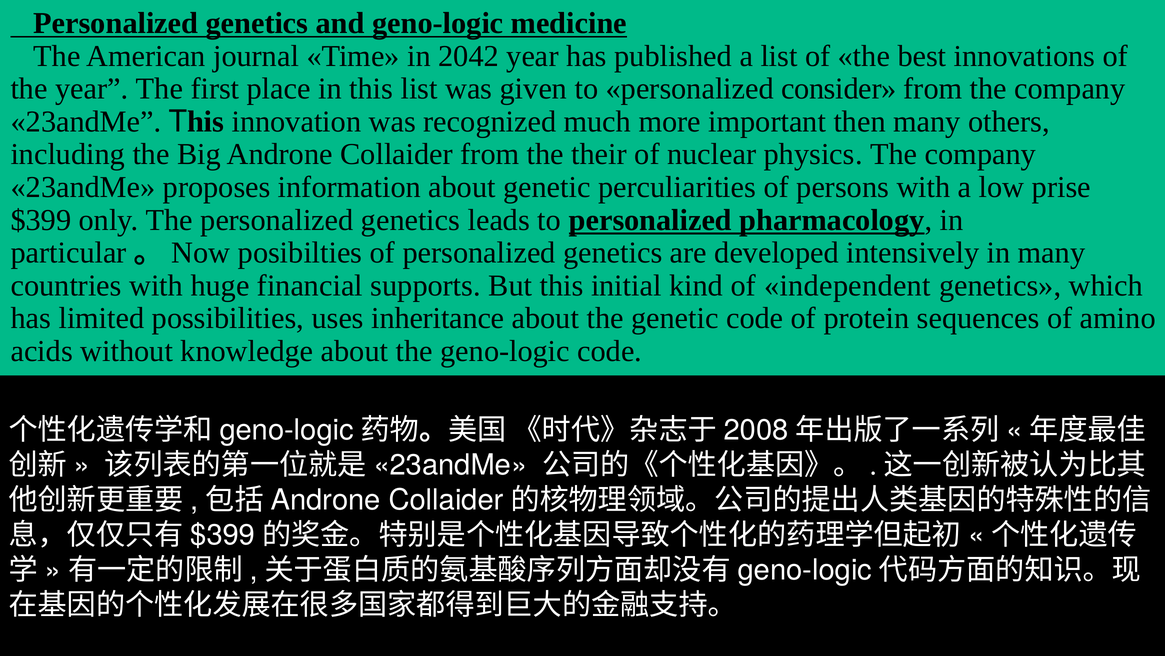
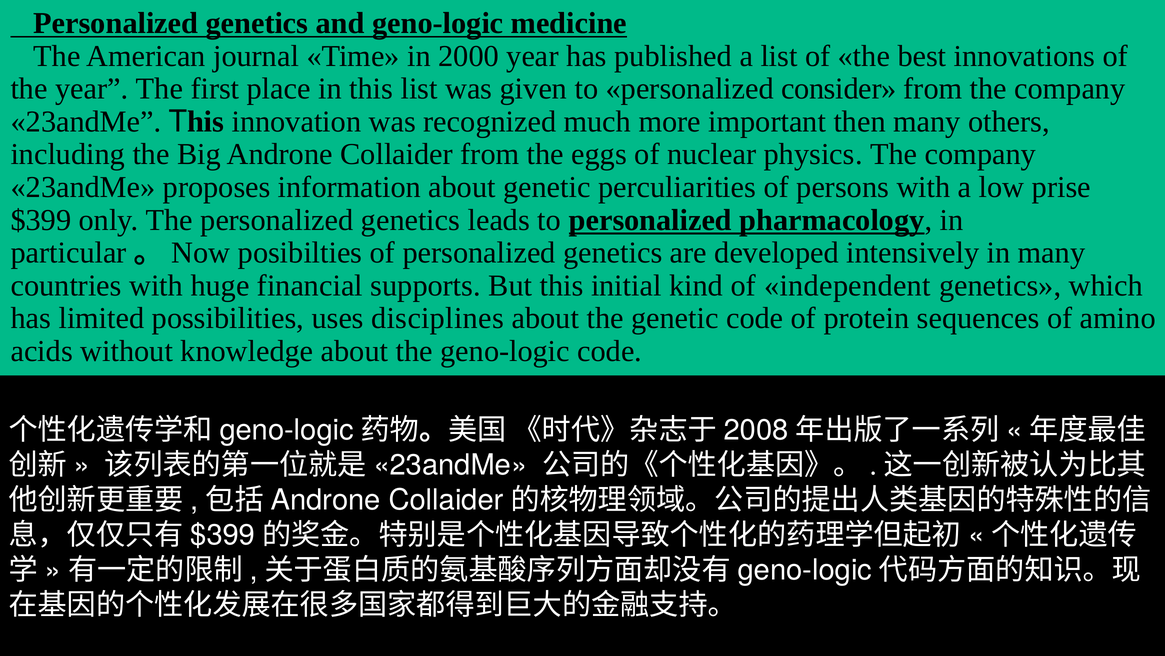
2042: 2042 -> 2000 (469, 56)
their: their -> eggs (599, 154)
inheritance: inheritance -> disciplines (438, 318)
